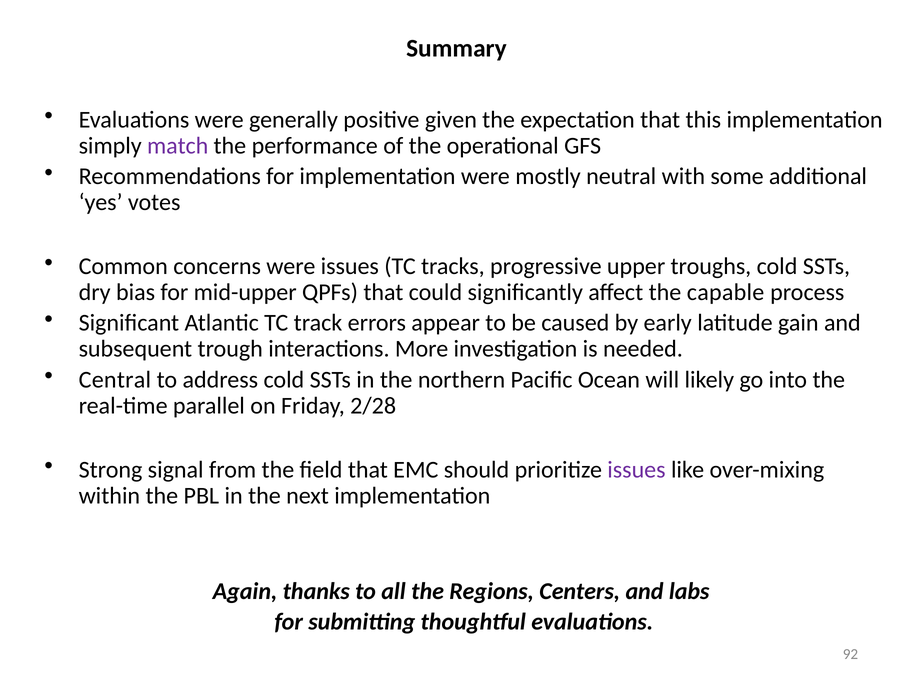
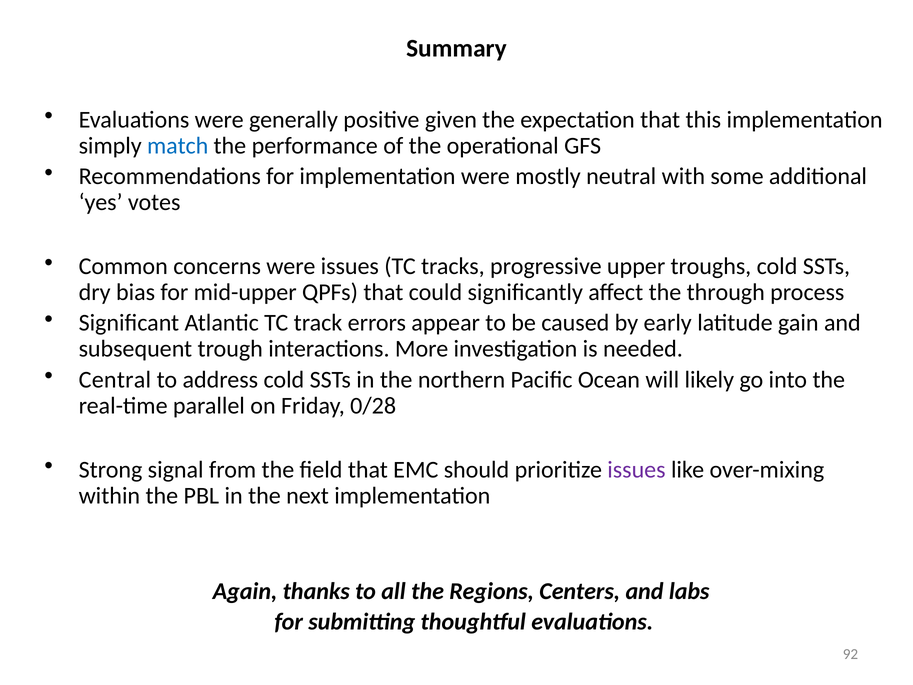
match colour: purple -> blue (178, 146)
capable: capable -> through (726, 292)
2/28: 2/28 -> 0/28 (373, 405)
